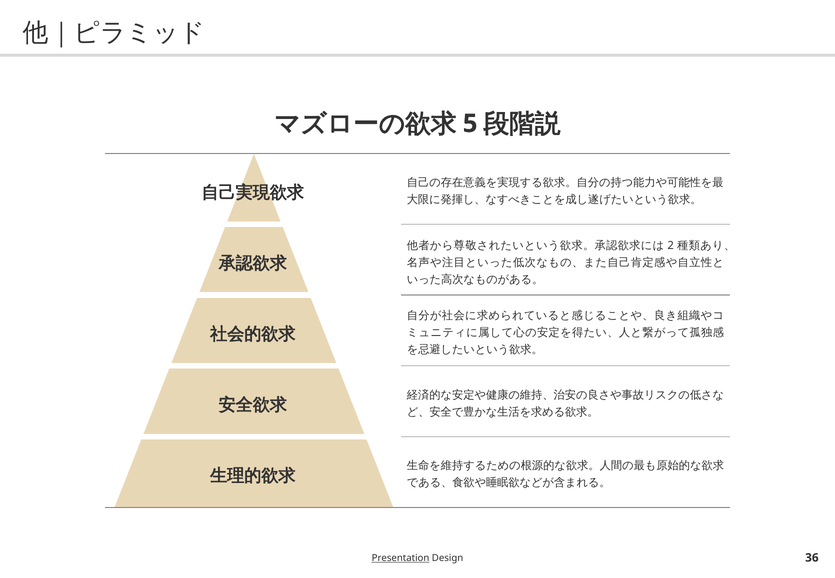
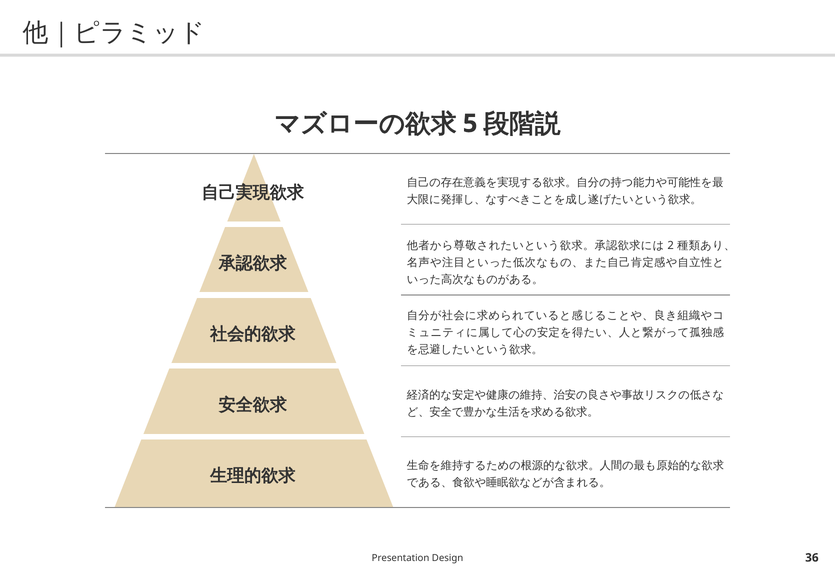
Presentation underline: present -> none (401, 558)
